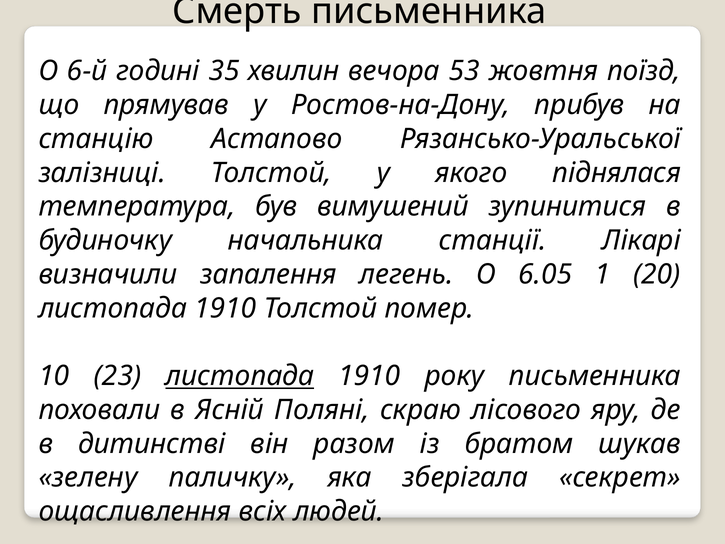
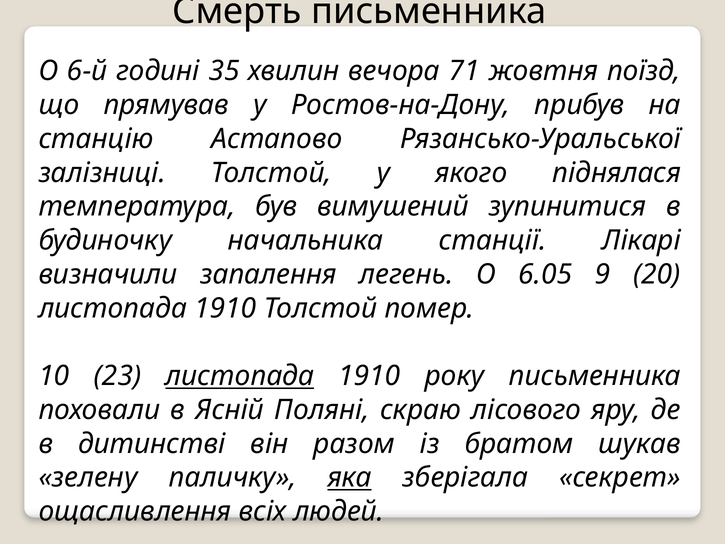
53: 53 -> 71 (464, 71)
1: 1 -> 9 (603, 274)
яка underline: none -> present (350, 477)
